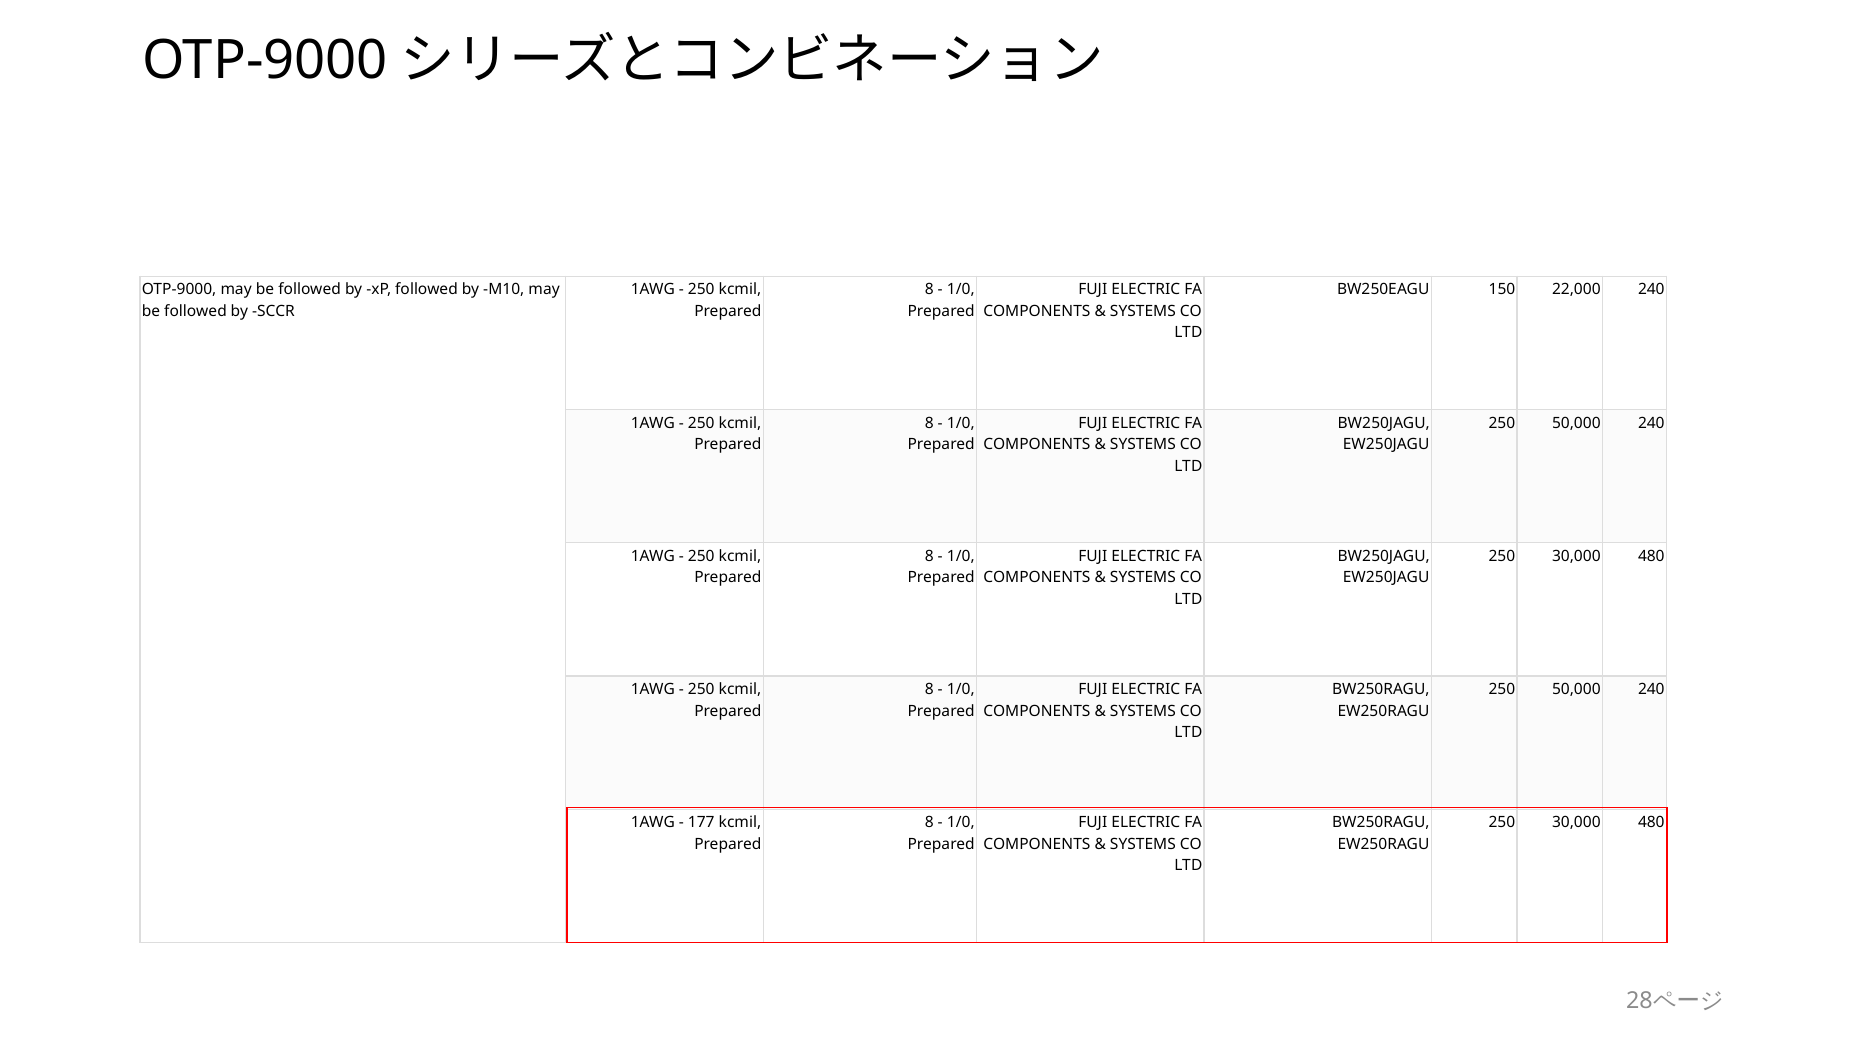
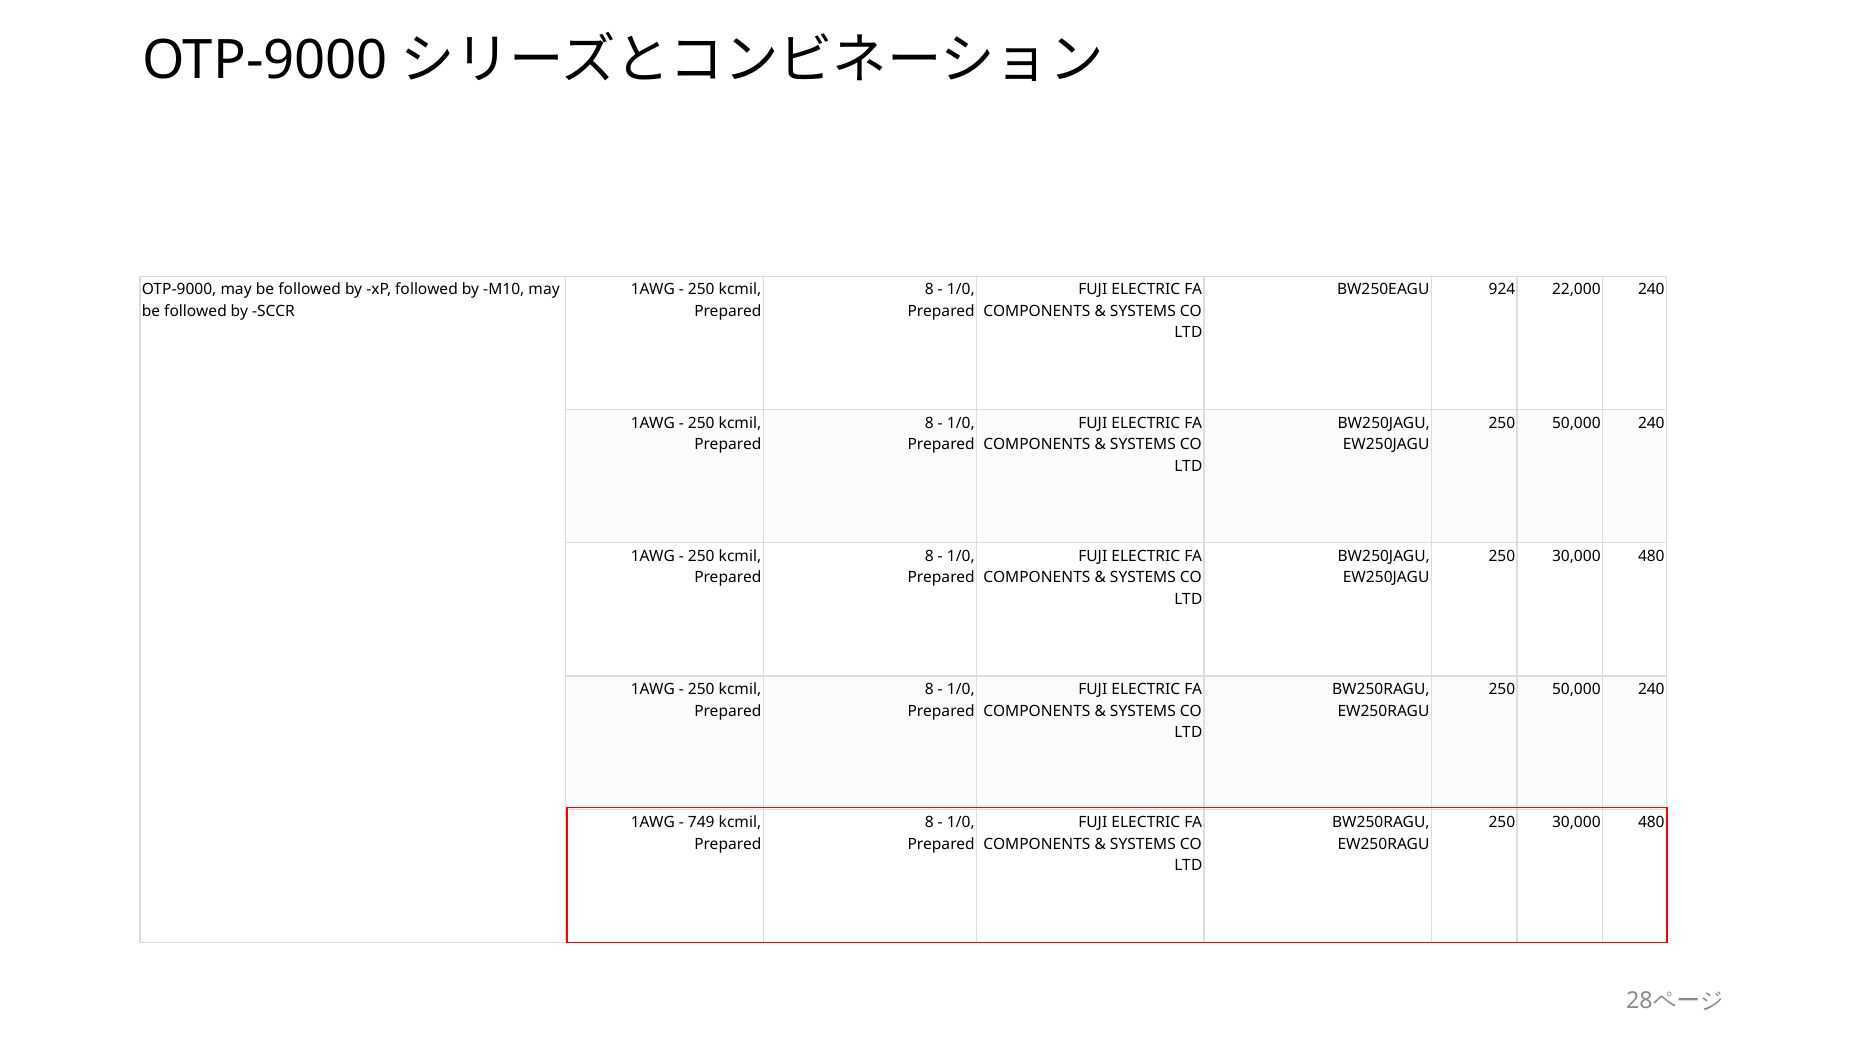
150: 150 -> 924 (1502, 290)
177: 177 -> 749 (701, 822)
